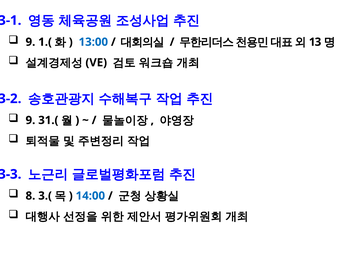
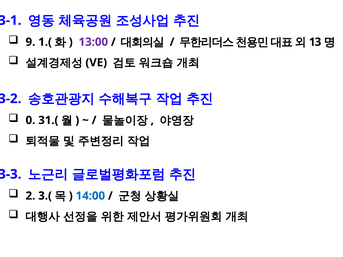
13:00 colour: blue -> purple (93, 42)
9: 9 -> 0 (30, 120)
8: 8 -> 2 (30, 196)
